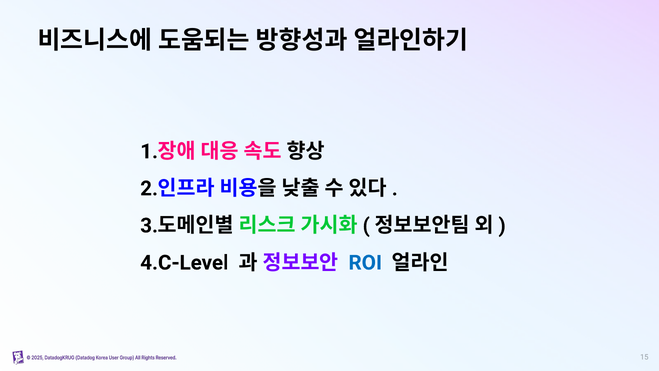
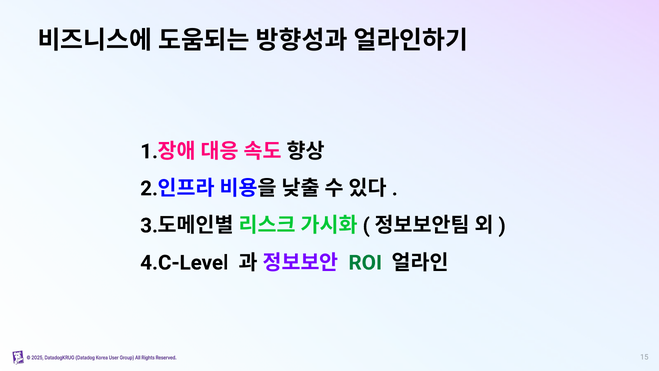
ROI colour: blue -> green (365, 263)
